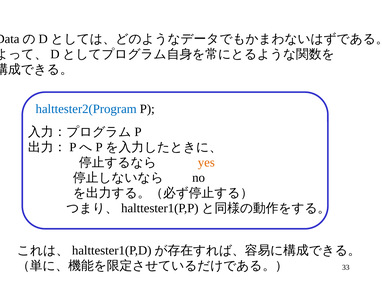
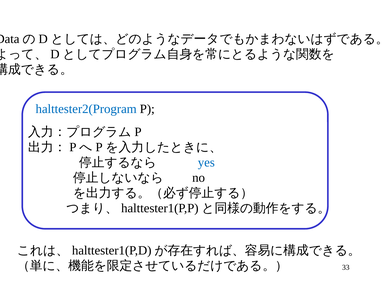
yes colour: orange -> blue (206, 163)
